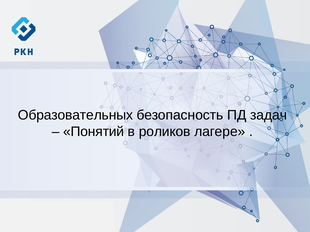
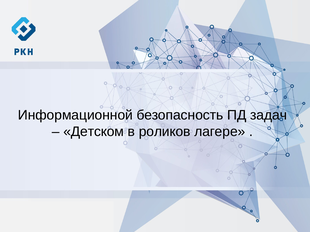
Образовательных: Образовательных -> Информационной (75, 115)
Понятий: Понятий -> Детском (94, 132)
